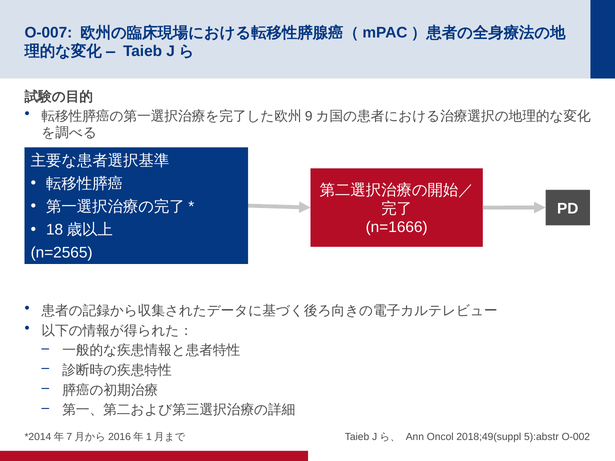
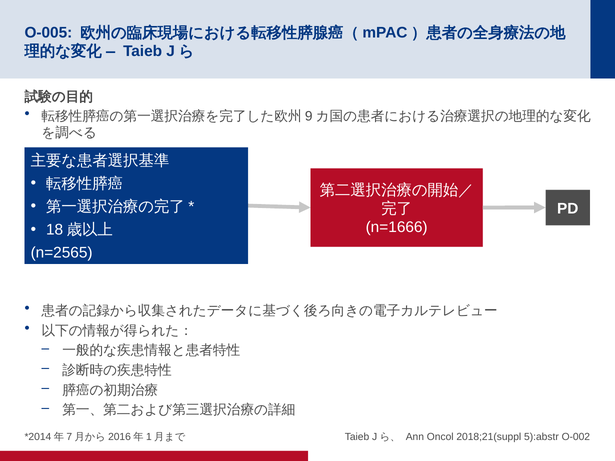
O-007: O-007 -> O-005 (48, 33)
2018;49(suppl: 2018;49(suppl -> 2018;21(suppl (489, 437)
